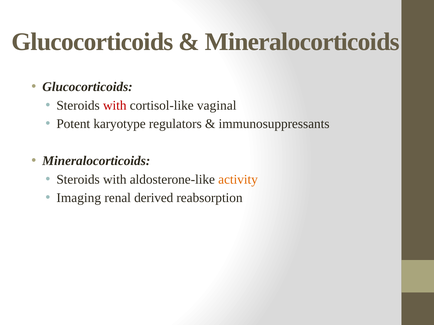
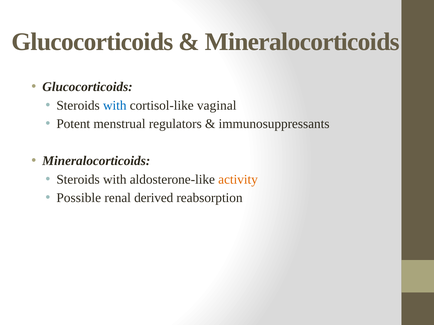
with colour: red -> blue (115, 106)
karyotype: karyotype -> menstrual (120, 124)
Imaging: Imaging -> Possible (79, 198)
